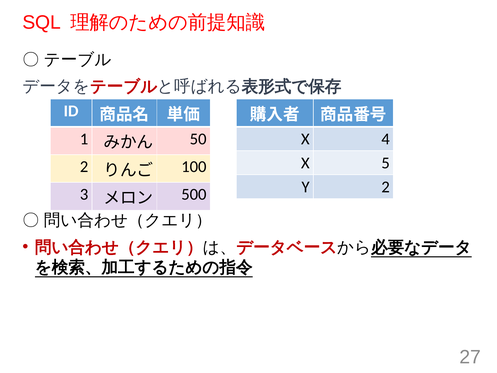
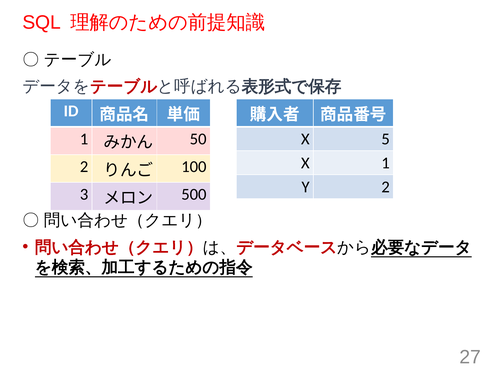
4: 4 -> 5 (386, 139)
X 5: 5 -> 1 (386, 163)
